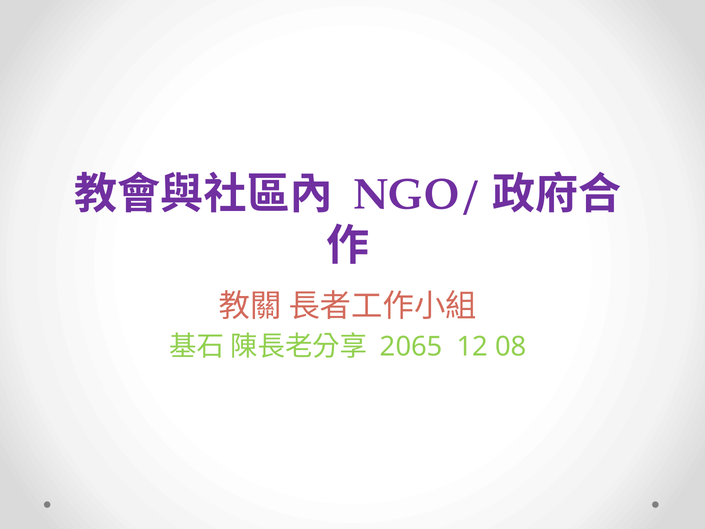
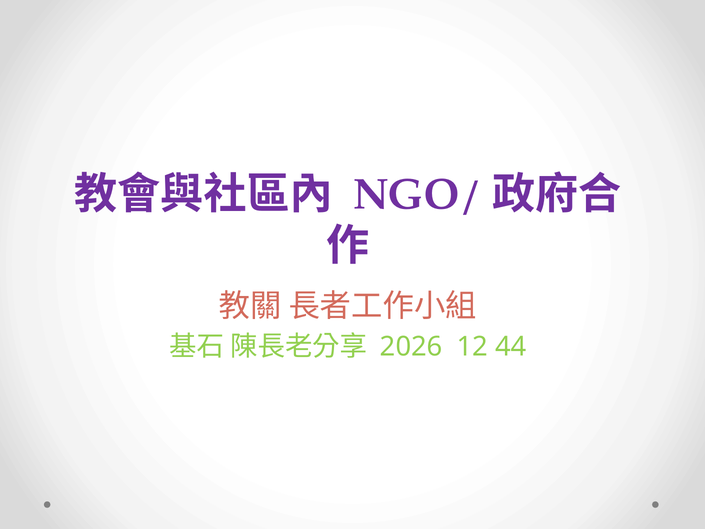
2065: 2065 -> 2026 (411, 347)
08: 08 -> 44 (511, 347)
